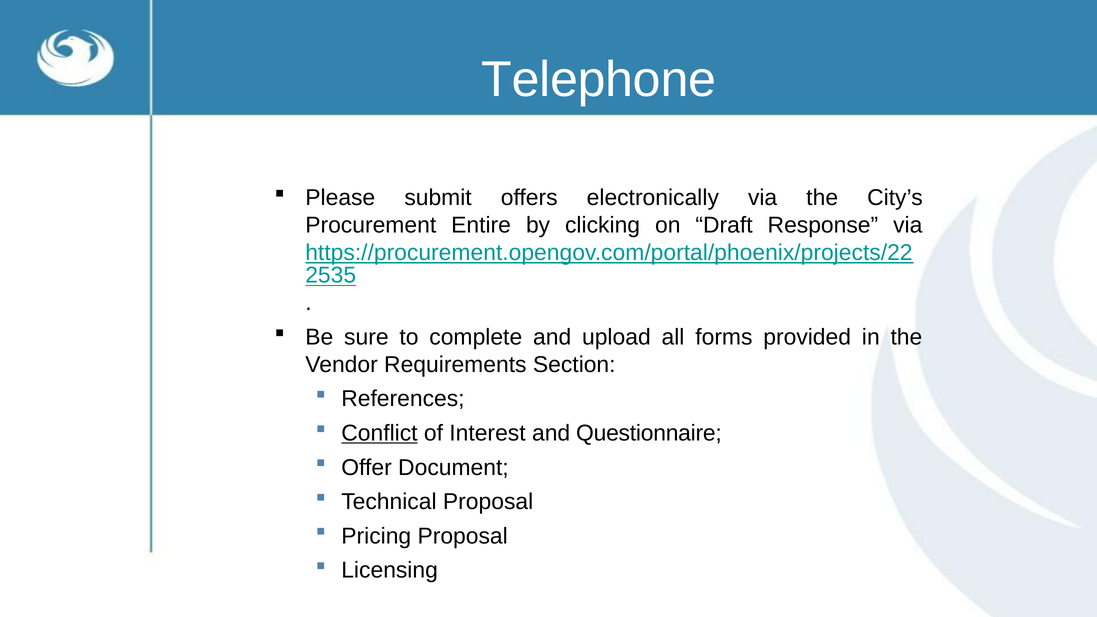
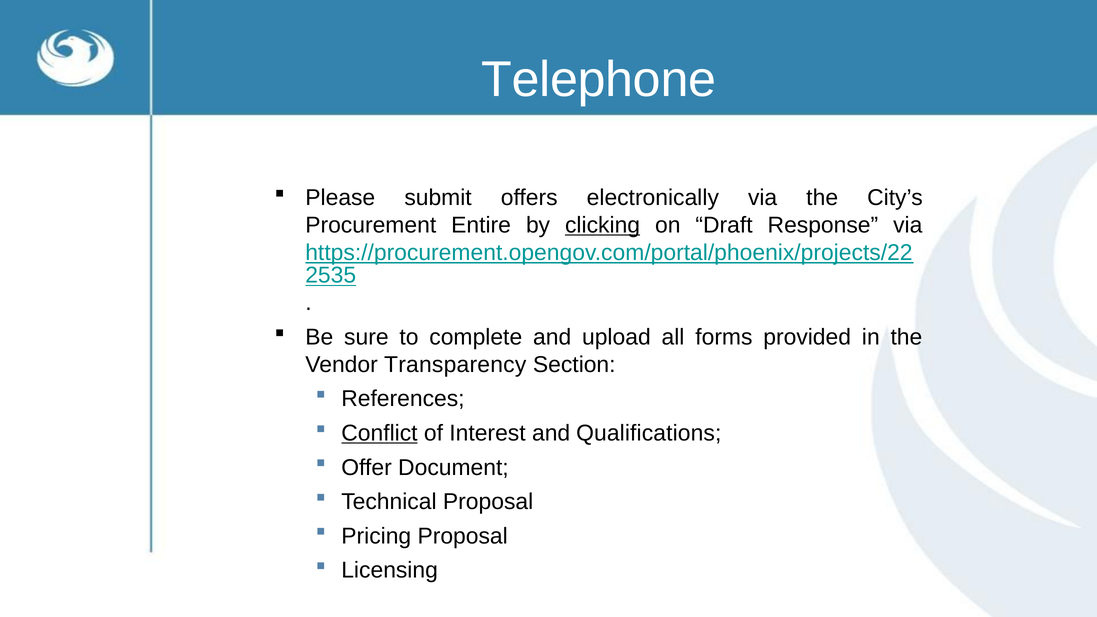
clicking underline: none -> present (603, 225)
Requirements: Requirements -> Transparency (455, 365)
Questionnaire: Questionnaire -> Qualifications (649, 433)
